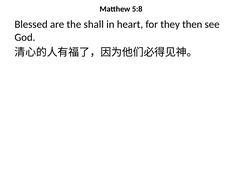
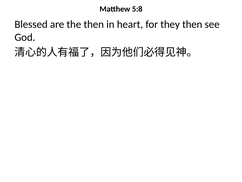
the shall: shall -> then (94, 24)
